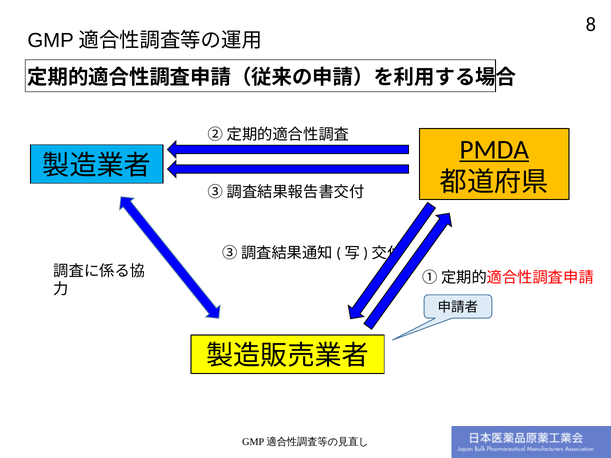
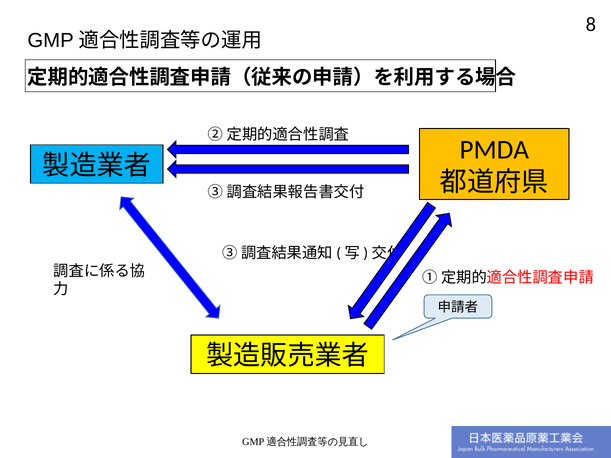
PMDA underline: present -> none (494, 150)
